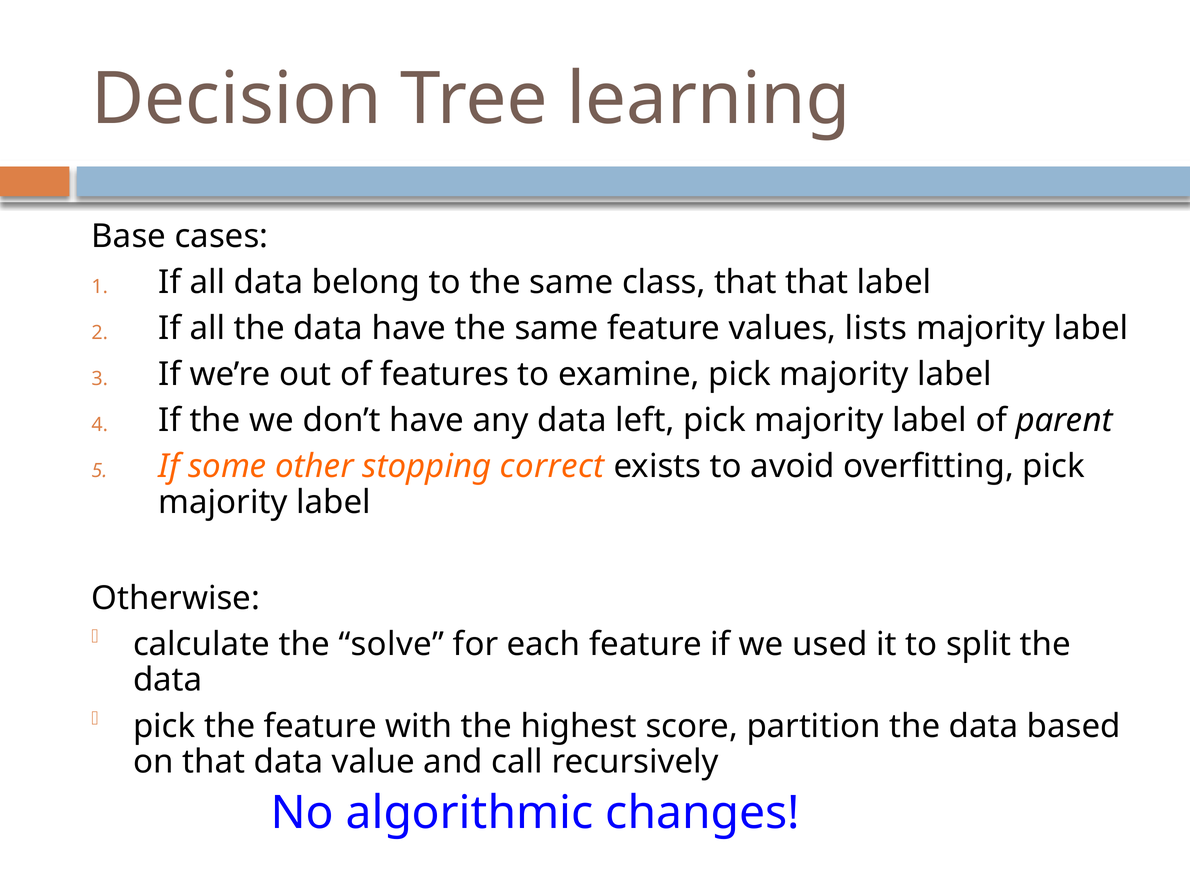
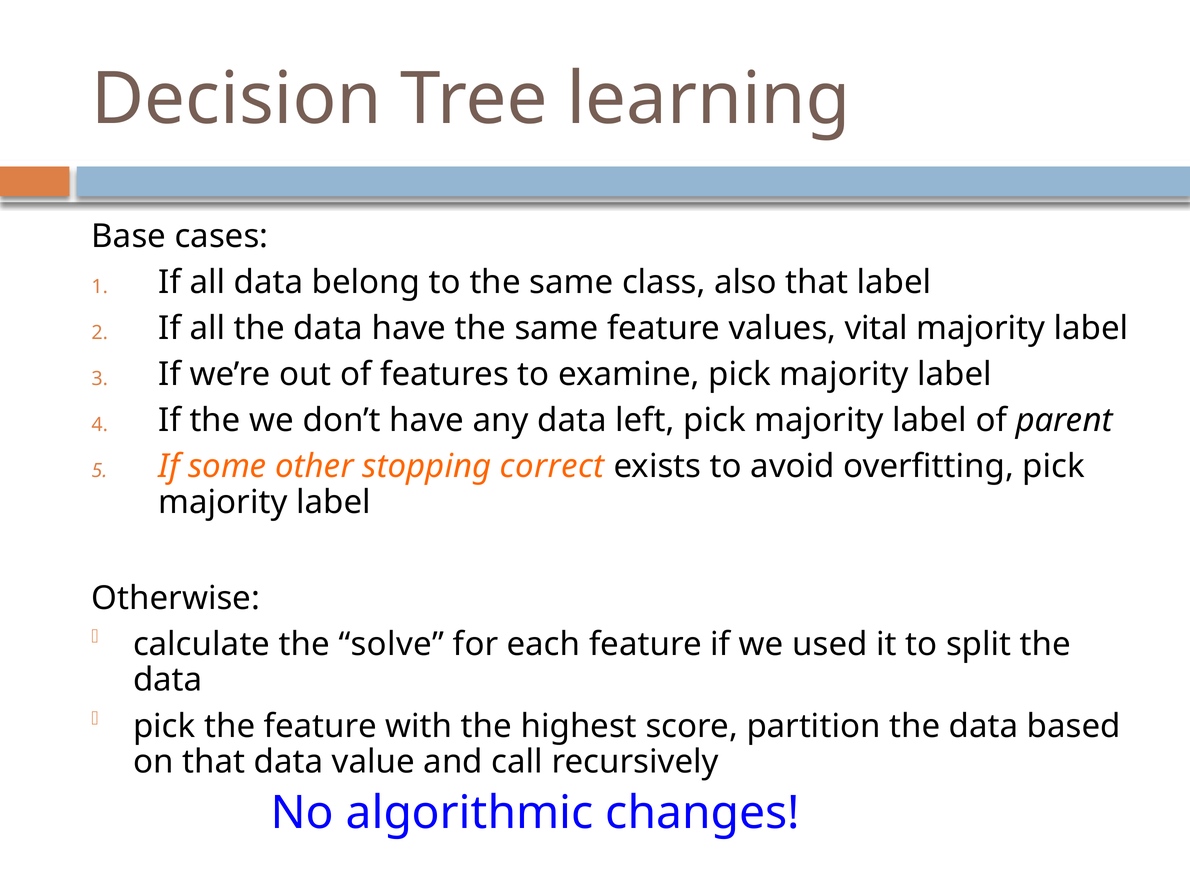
class that: that -> also (745, 282)
lists: lists -> vital (876, 328)
